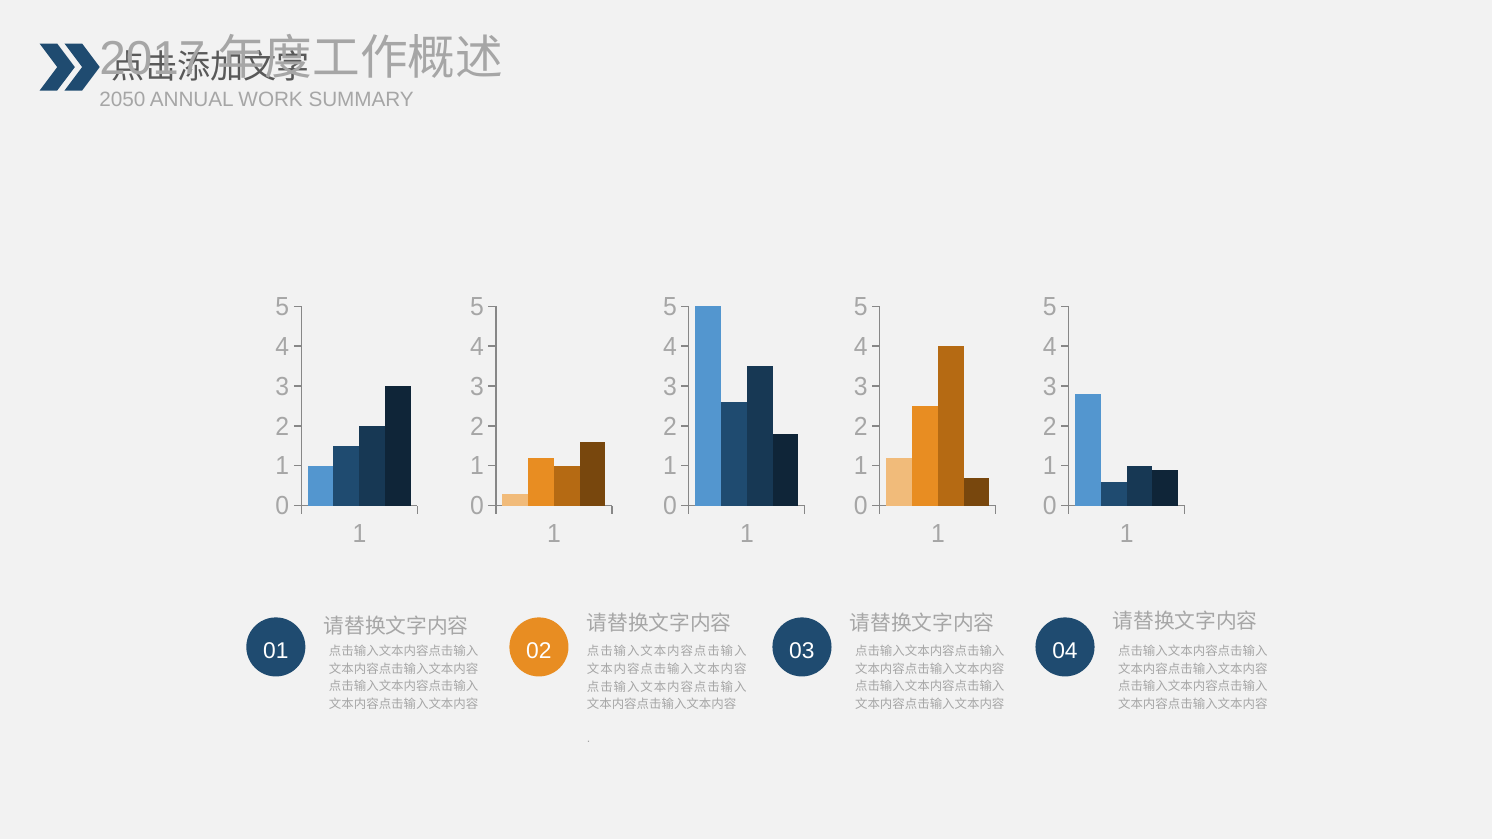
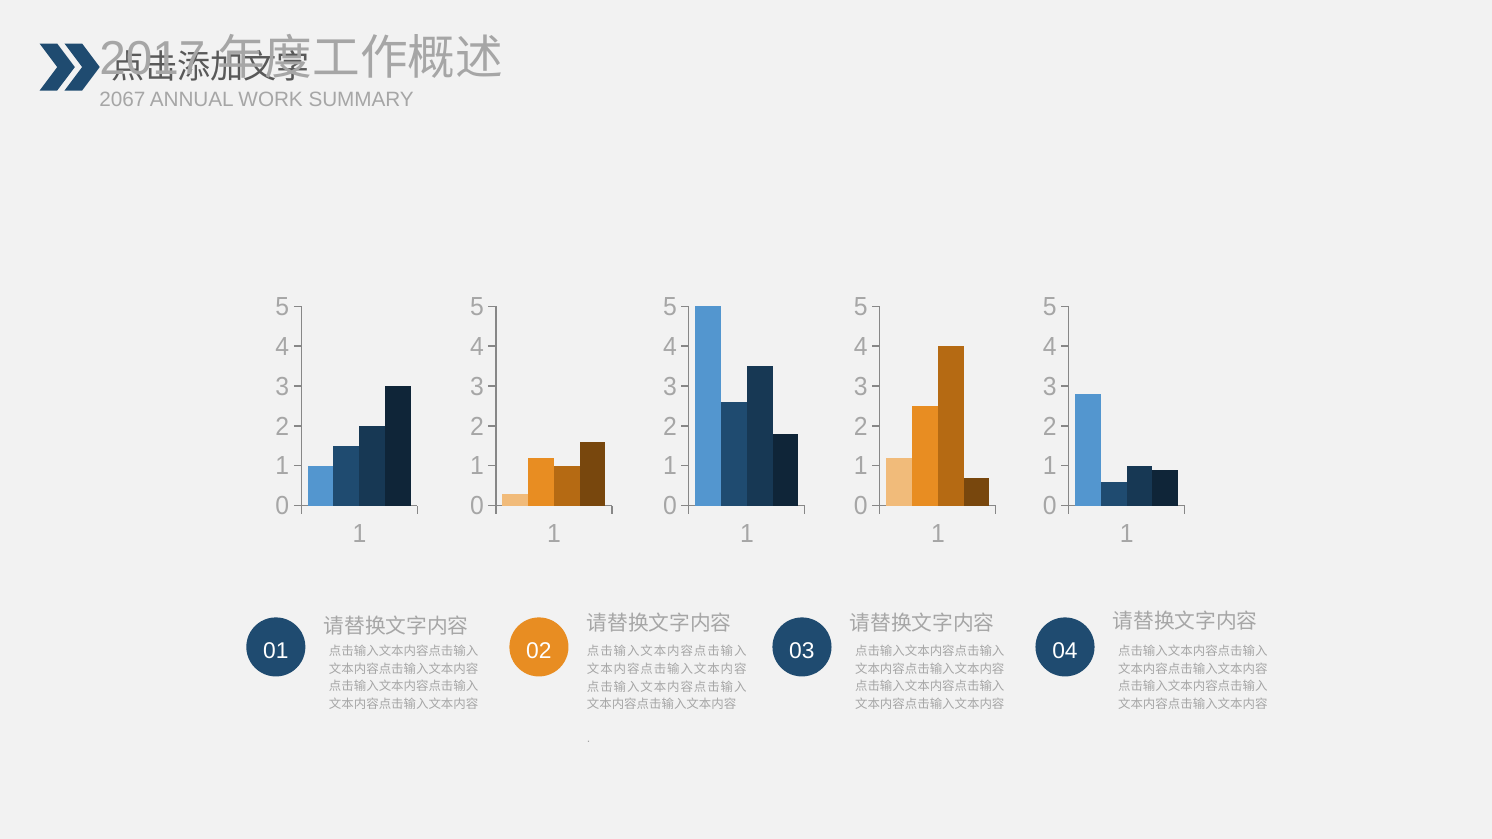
2050: 2050 -> 2067 (122, 100)
